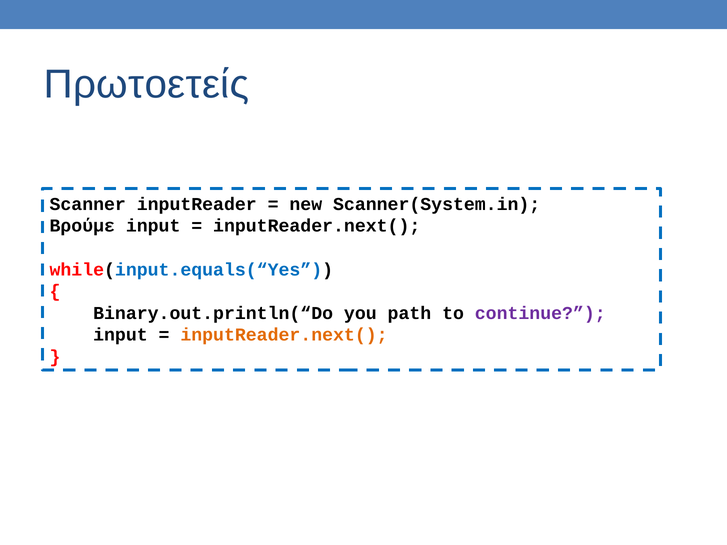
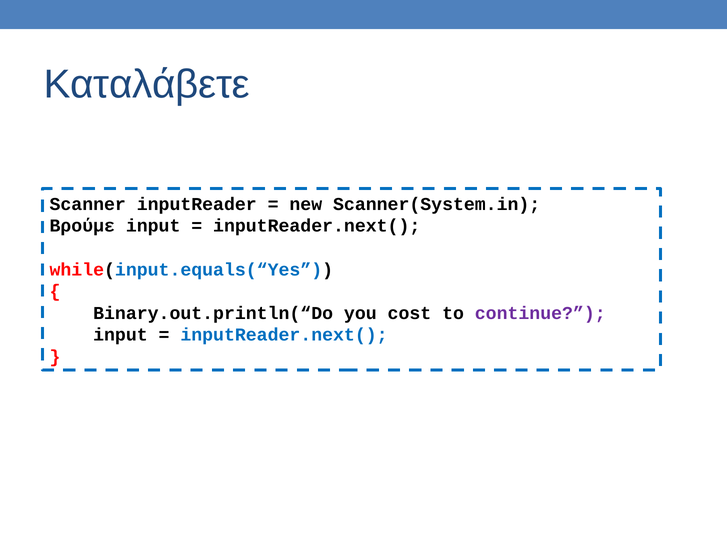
Πρωτοετείς: Πρωτοετείς -> Καταλάβετε (147, 85)
path: path -> cost (409, 313)
inputReader.next( colour: orange -> blue (284, 335)
